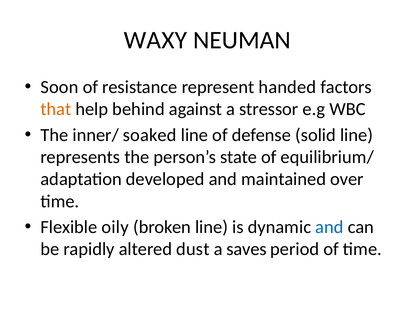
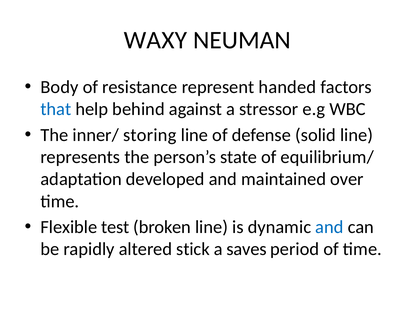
Soon: Soon -> Body (59, 87)
that colour: orange -> blue (56, 109)
soaked: soaked -> storing (150, 135)
oily: oily -> test (115, 227)
dust: dust -> stick (193, 249)
